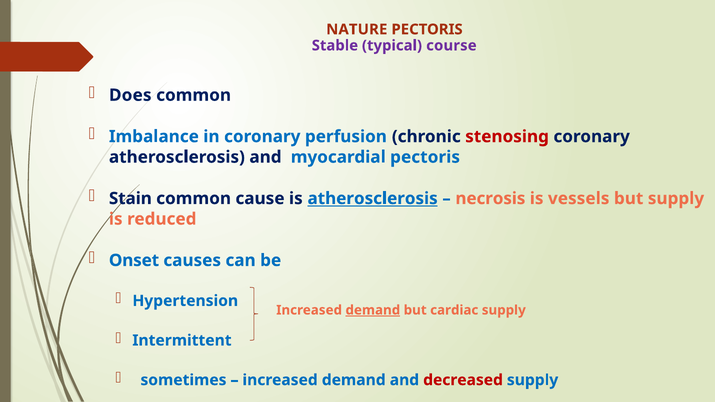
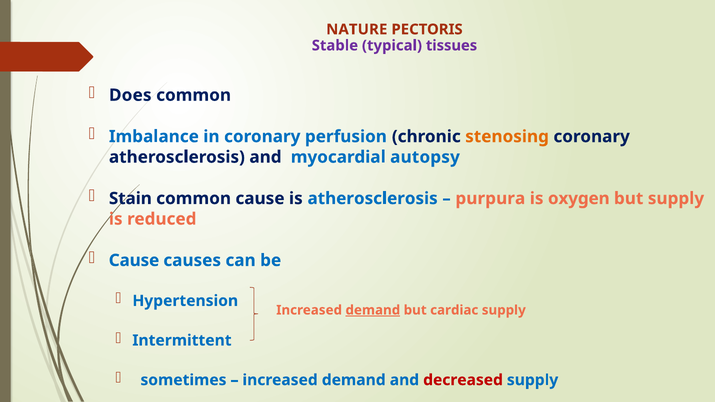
course: course -> tissues (452, 46)
stenosing colour: red -> orange (507, 137)
myocardial pectoris: pectoris -> autopsy (425, 157)
atherosclerosis underline: present -> none (373, 199)
necrosis: necrosis -> purpura (490, 199)
vessels: vessels -> oxygen (579, 199)
Onset: Onset -> Cause (134, 261)
